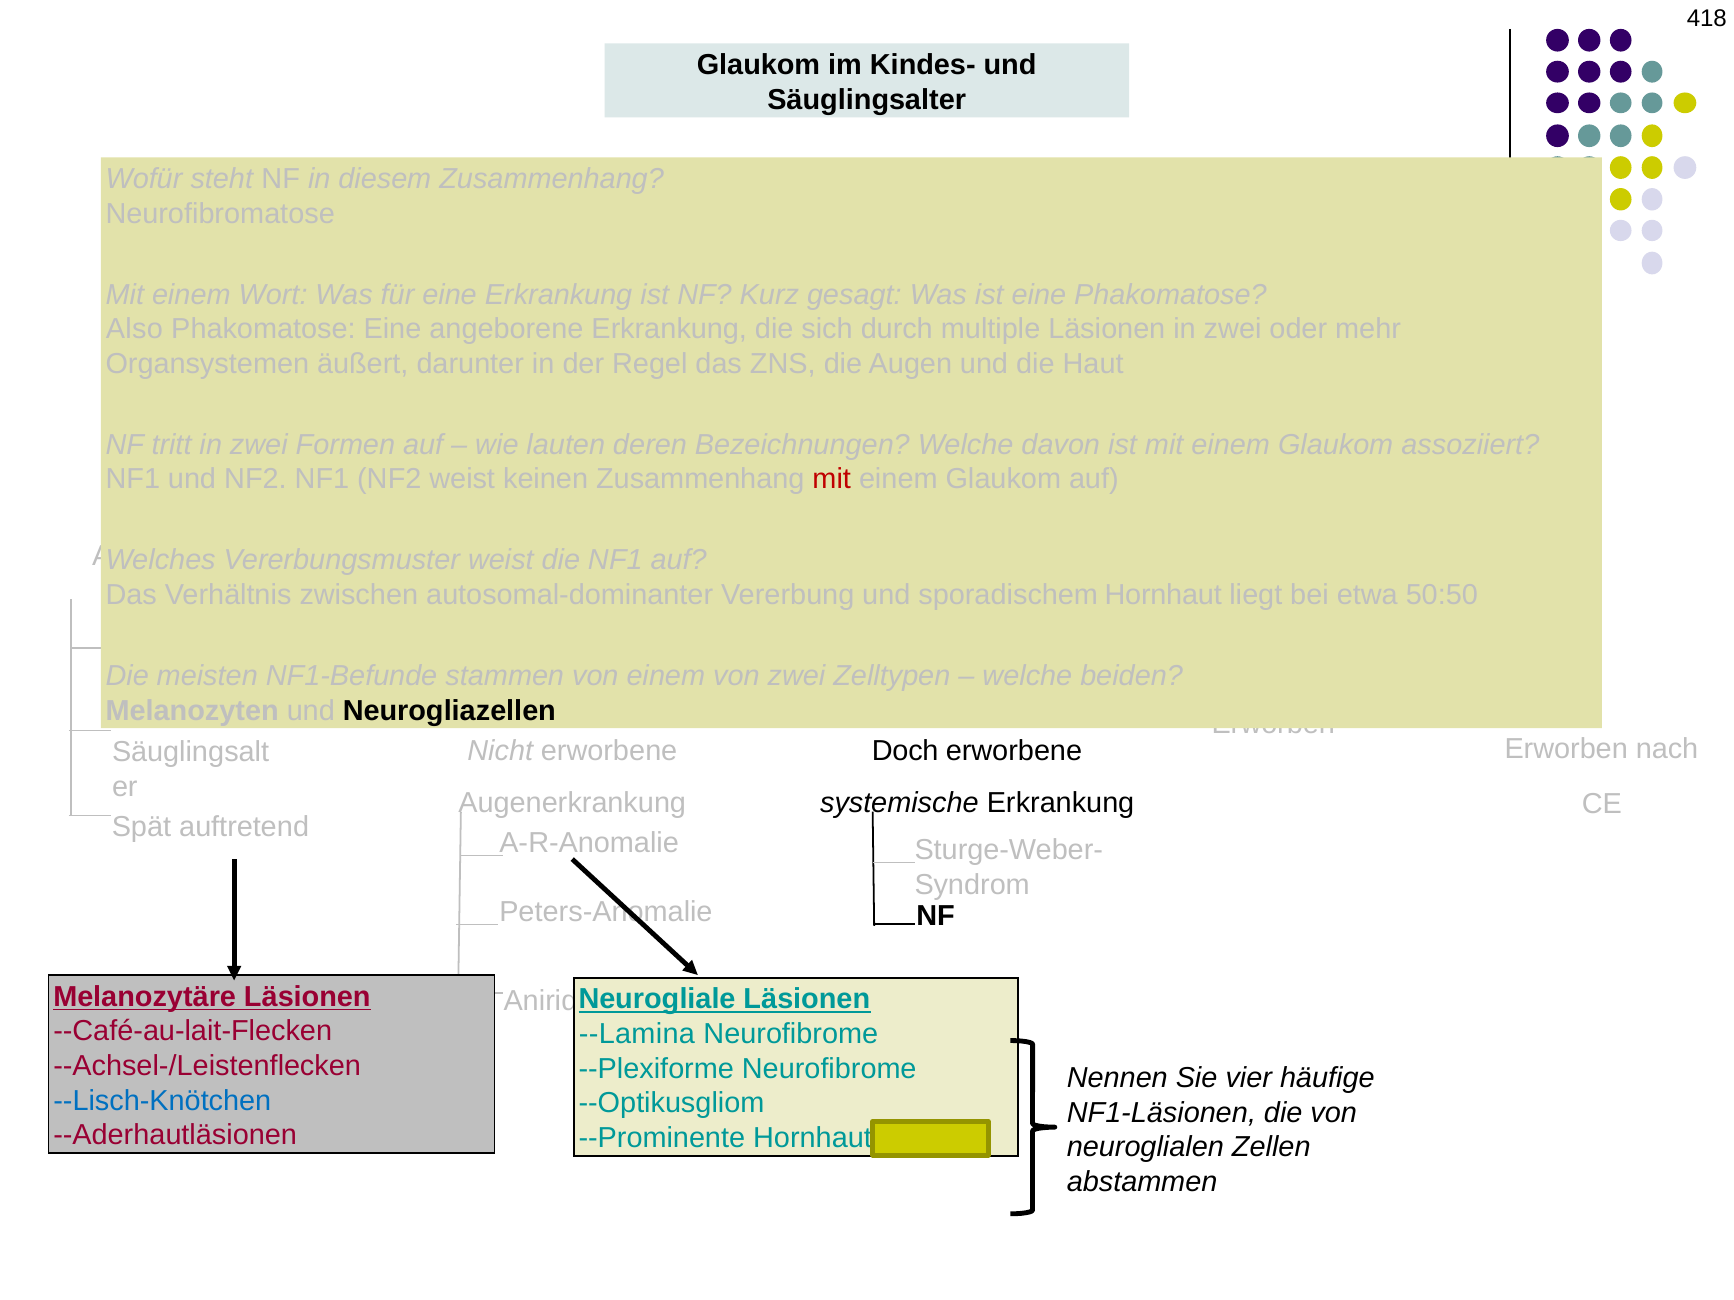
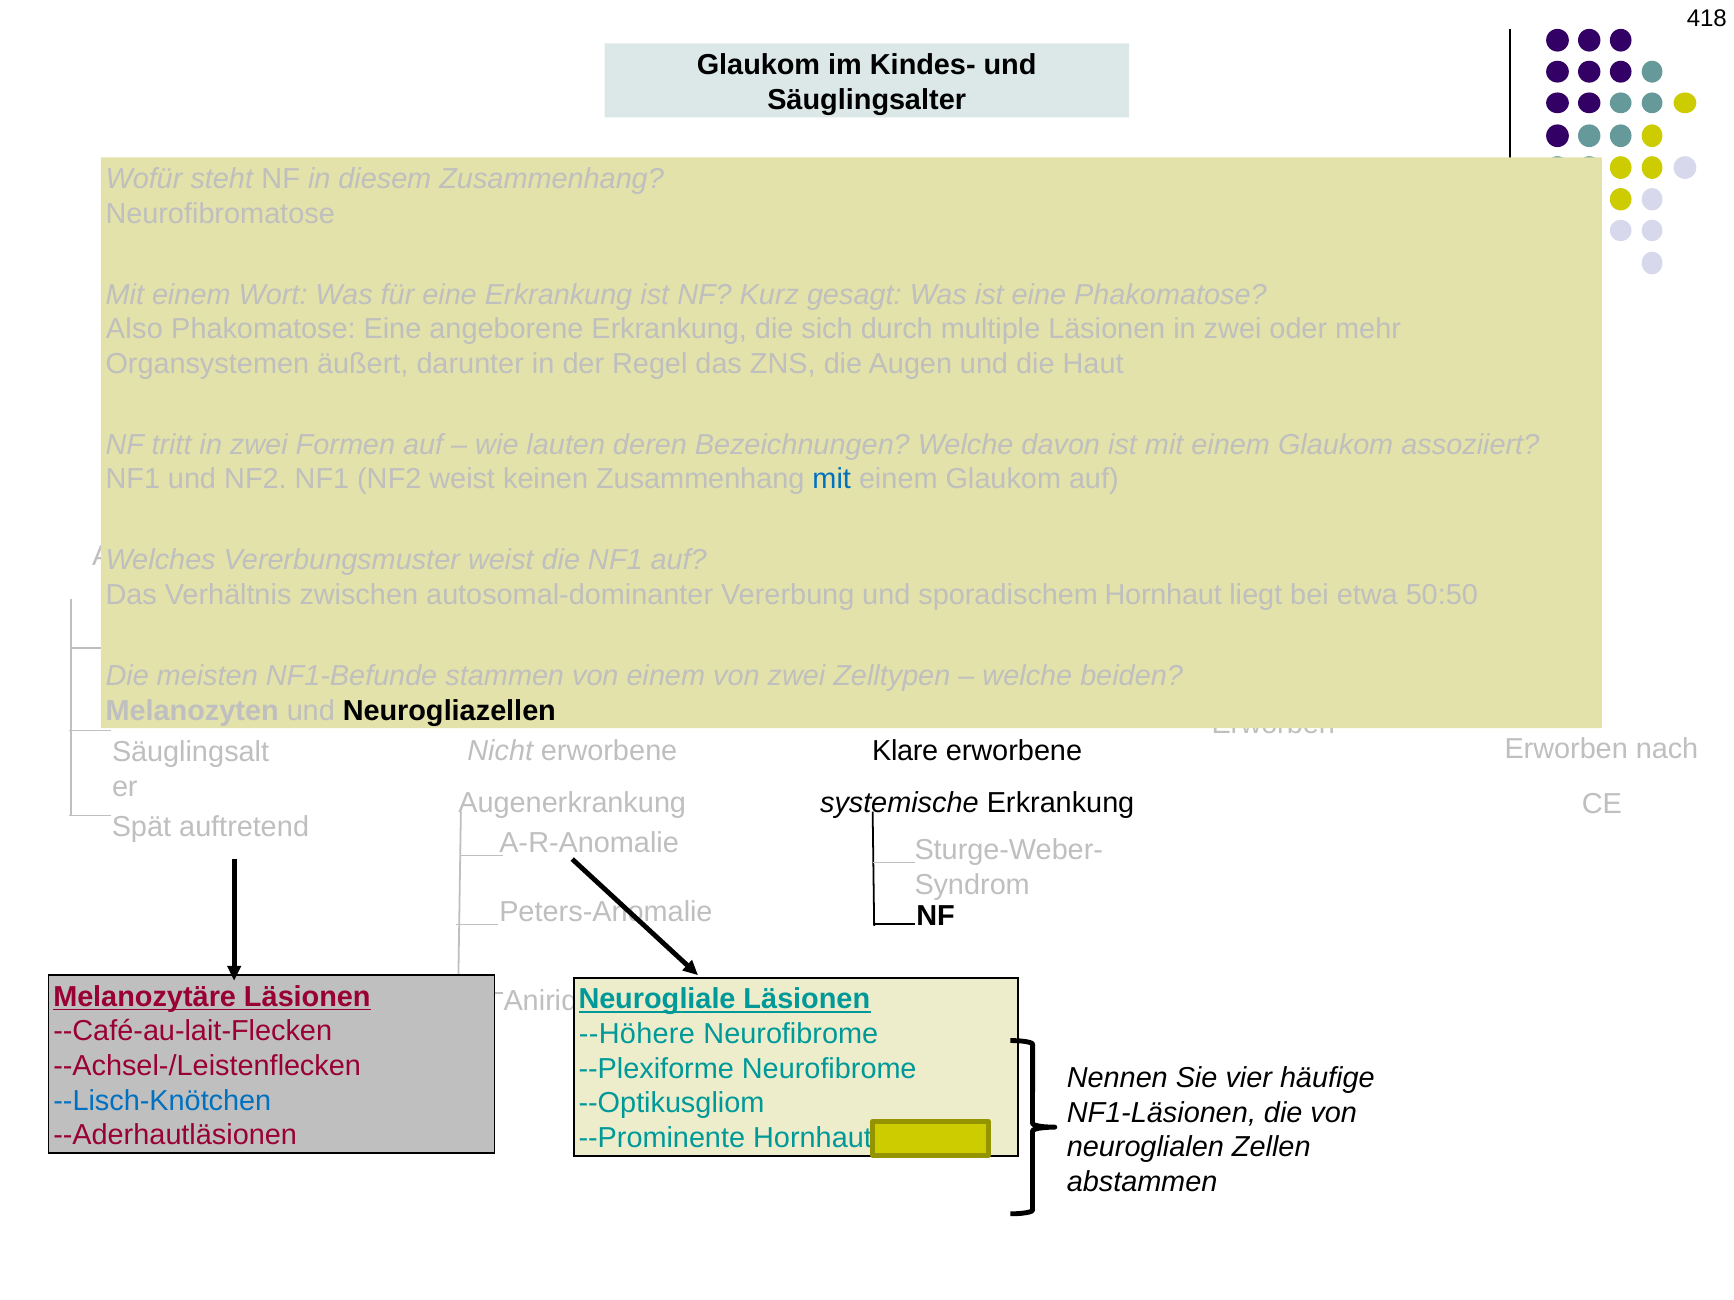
mit colour: red -> blue (832, 480)
Doch: Doch -> Klare (905, 752)
--Lamina: --Lamina -> --Höhere (637, 1034)
